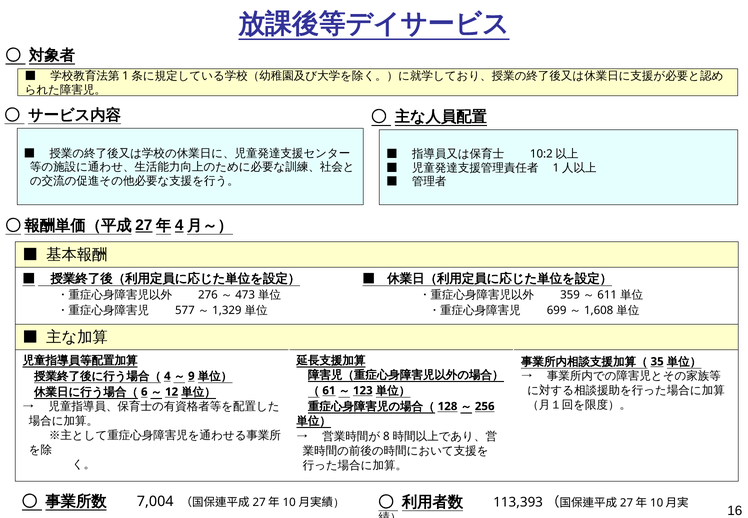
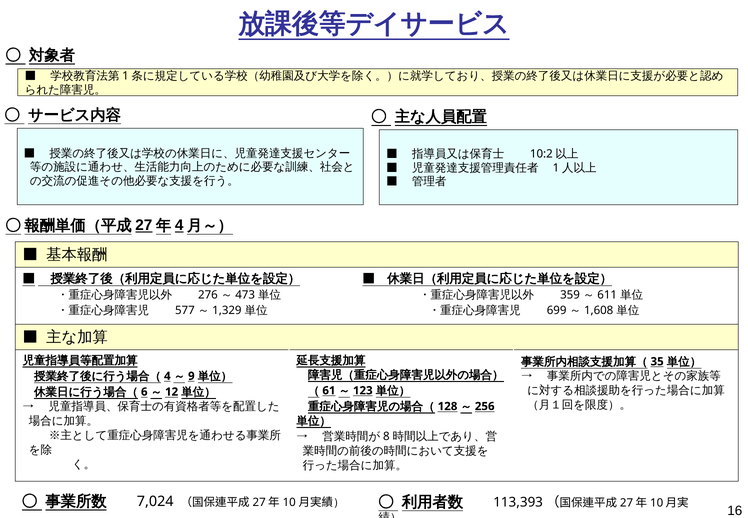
7,004: 7,004 -> 7,024 (155, 501)
